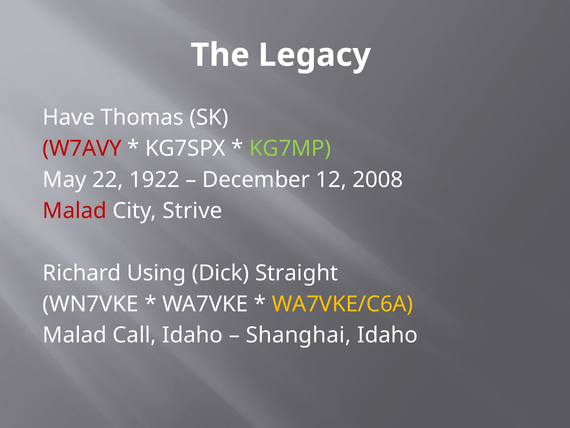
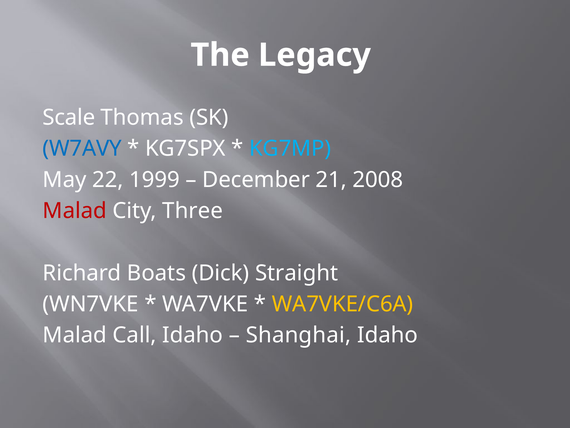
Have: Have -> Scale (69, 117)
W7AVY colour: red -> blue (82, 148)
KG7MP colour: light green -> light blue (290, 148)
1922: 1922 -> 1999 (154, 180)
12: 12 -> 21 (331, 180)
Strive: Strive -> Three (193, 211)
Using: Using -> Boats (156, 273)
